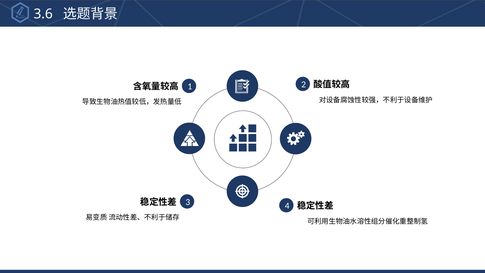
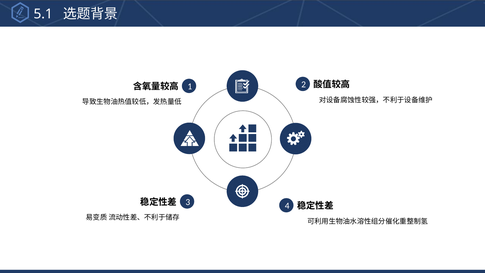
3.6: 3.6 -> 5.1 (43, 14)
